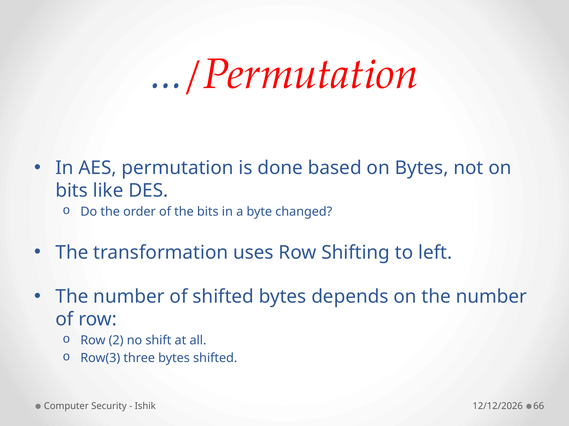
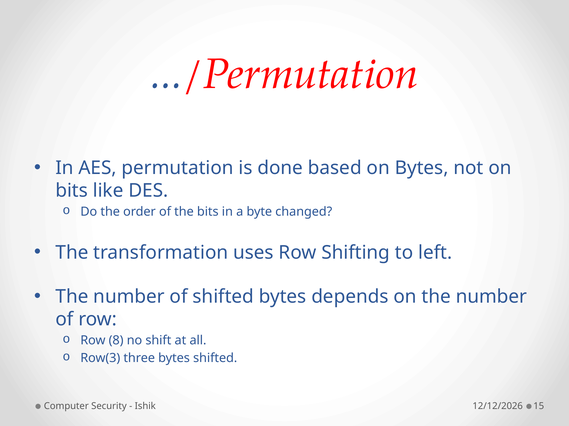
2: 2 -> 8 (116, 341)
66: 66 -> 15 (539, 407)
